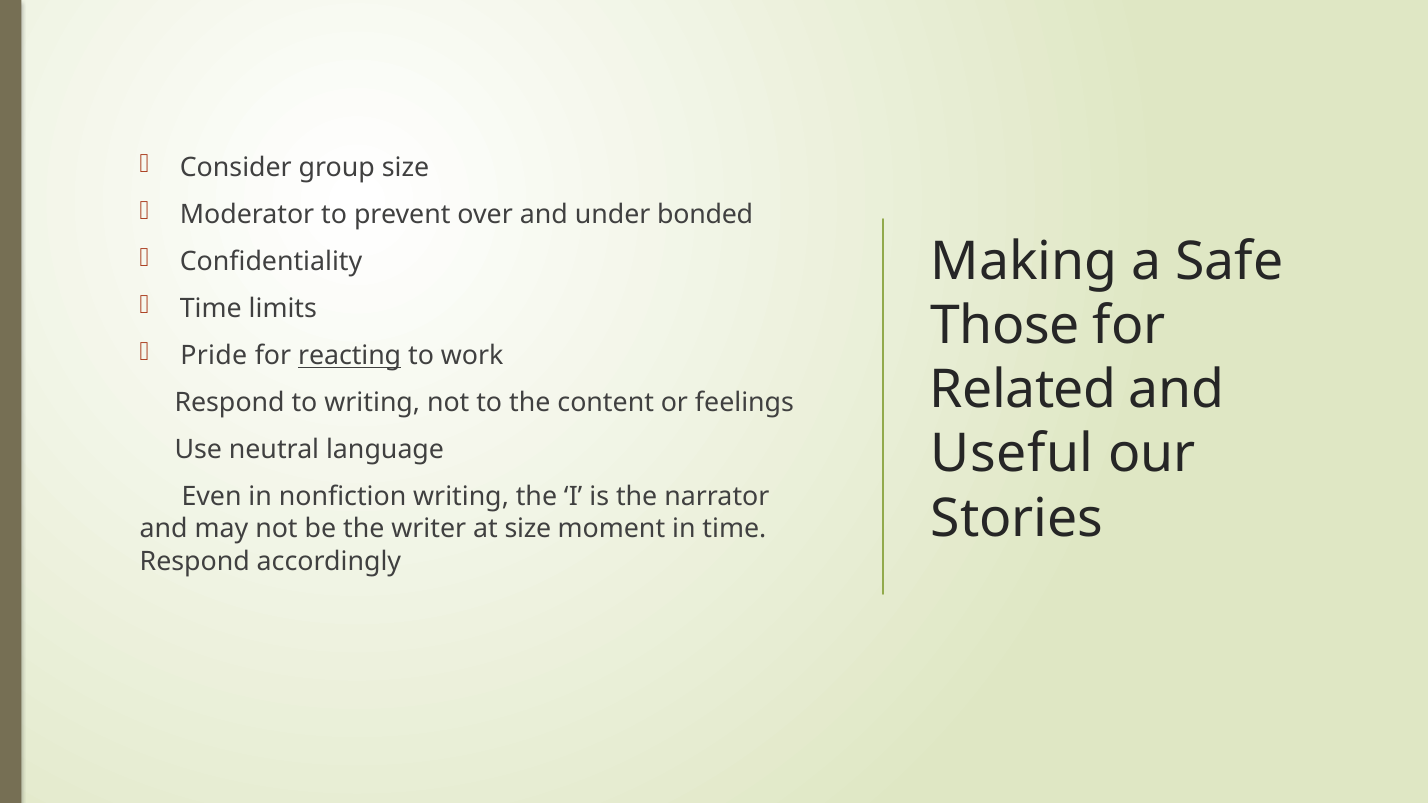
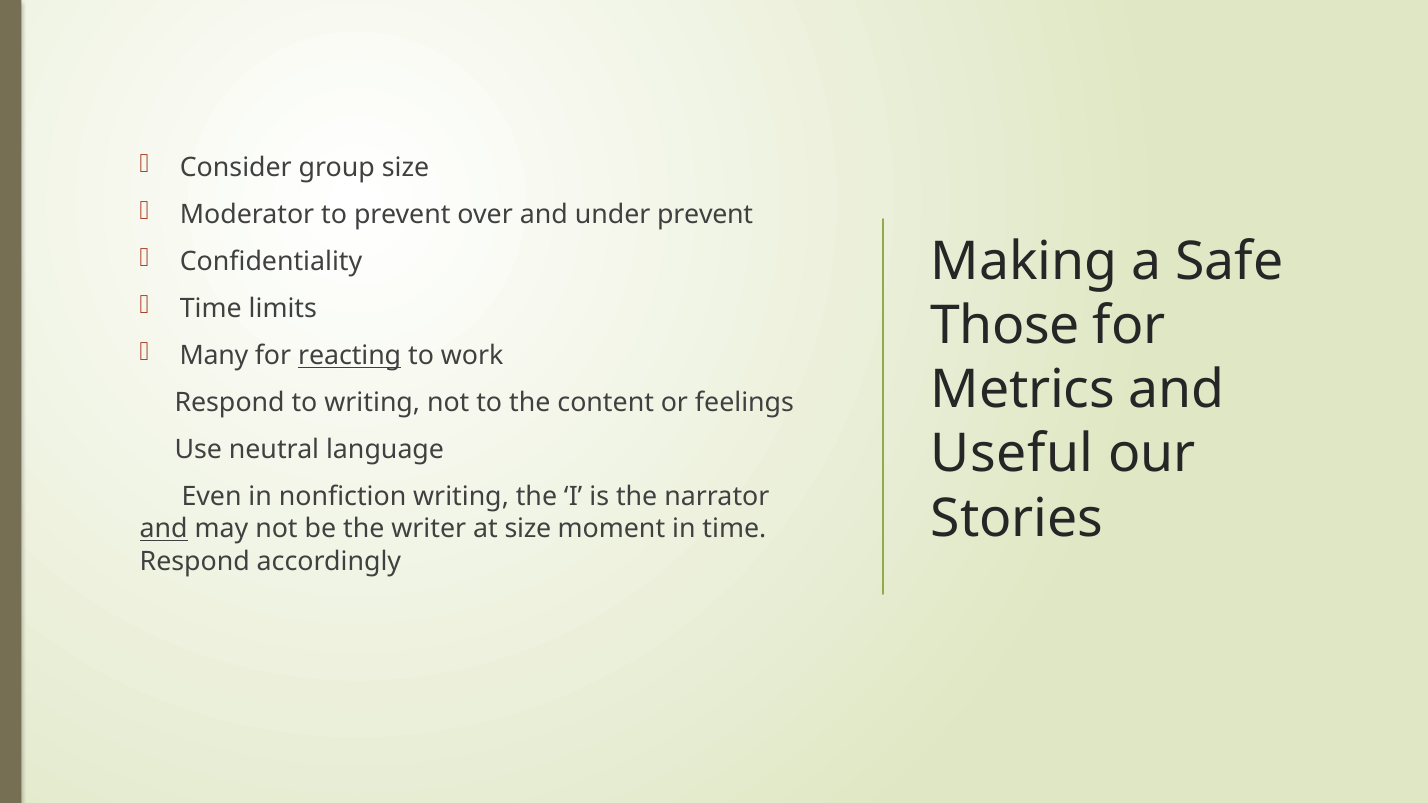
under bonded: bonded -> prevent (705, 215)
Pride: Pride -> Many (214, 356)
Related: Related -> Metrics (1023, 390)
and underline: none -> present (164, 529)
